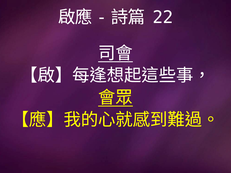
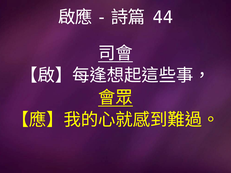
22: 22 -> 44 (163, 17)
